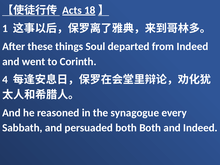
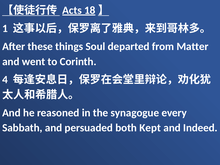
from Indeed: Indeed -> Matter (193, 47)
both Both: Both -> Kept (150, 128)
